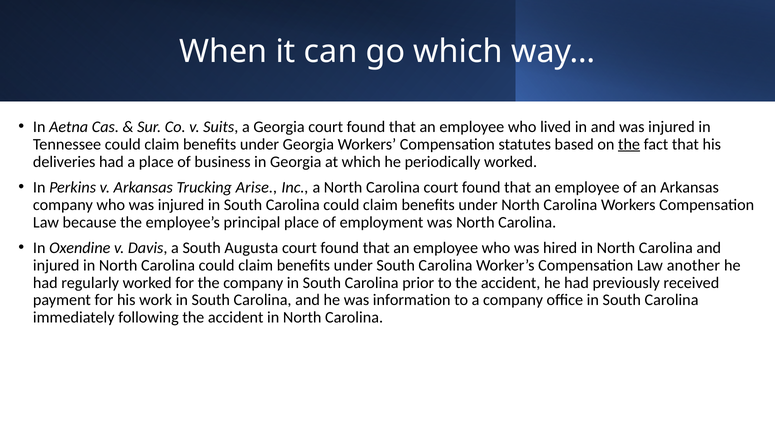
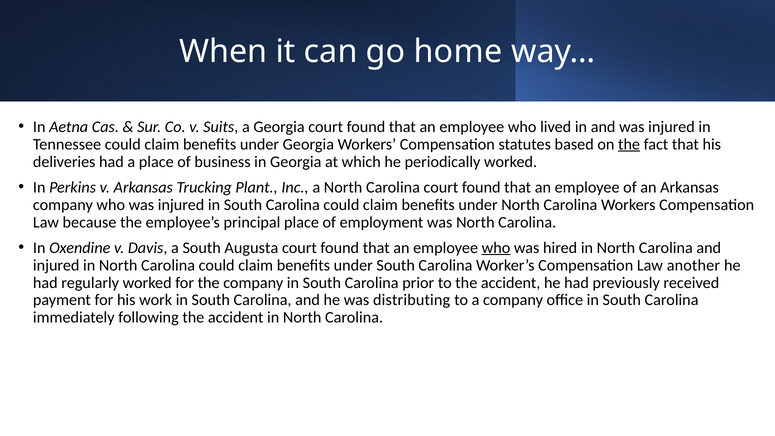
go which: which -> home (458, 51)
Arise: Arise -> Plant (257, 187)
who underline: none -> present (496, 248)
information: information -> distributing (412, 300)
